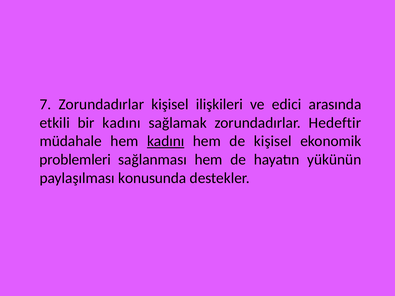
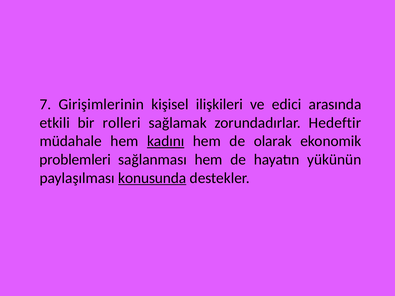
7 Zorundadırlar: Zorundadırlar -> Girişimlerinin (101, 104)
bir kadını: kadını -> rolleri (122, 123)
de kişisel: kişisel -> olarak (273, 141)
konusunda underline: none -> present (152, 178)
